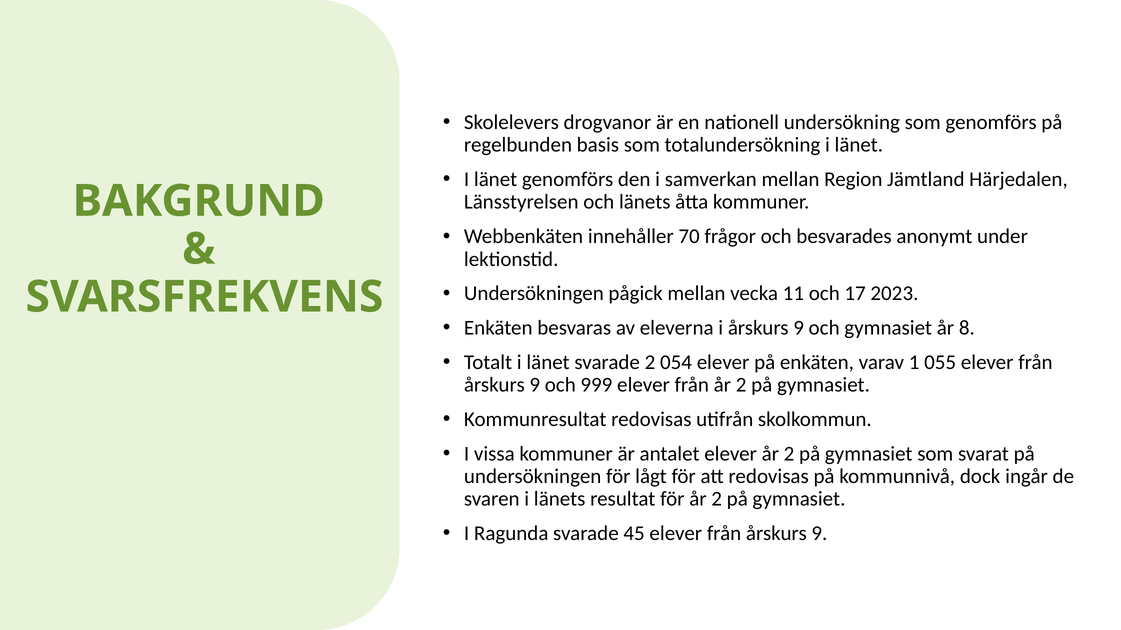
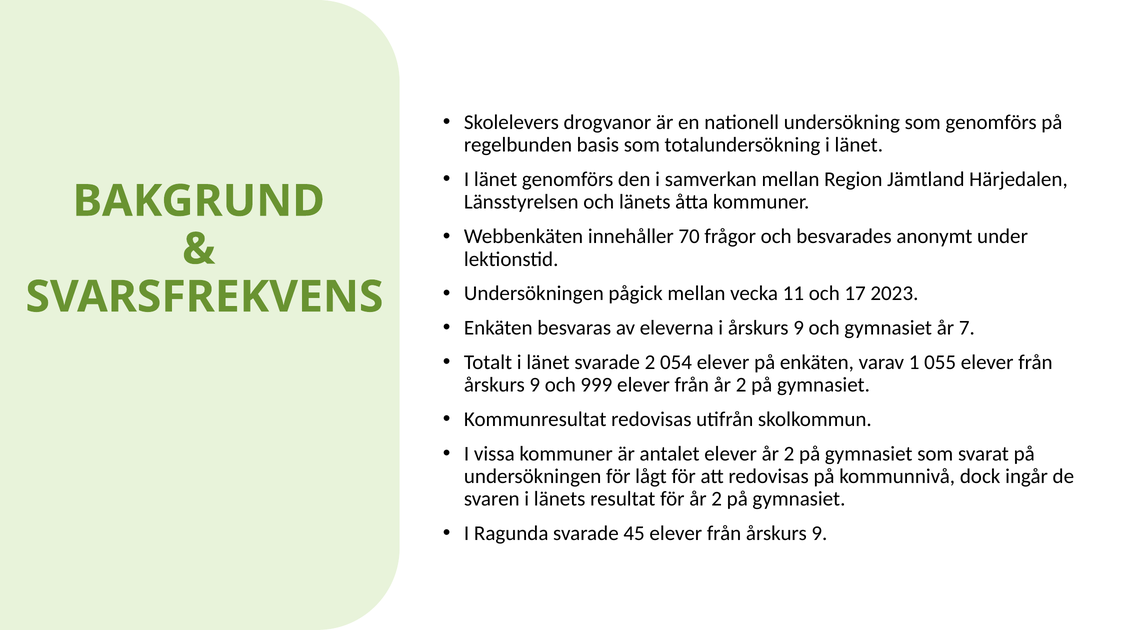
8: 8 -> 7 (967, 328)
